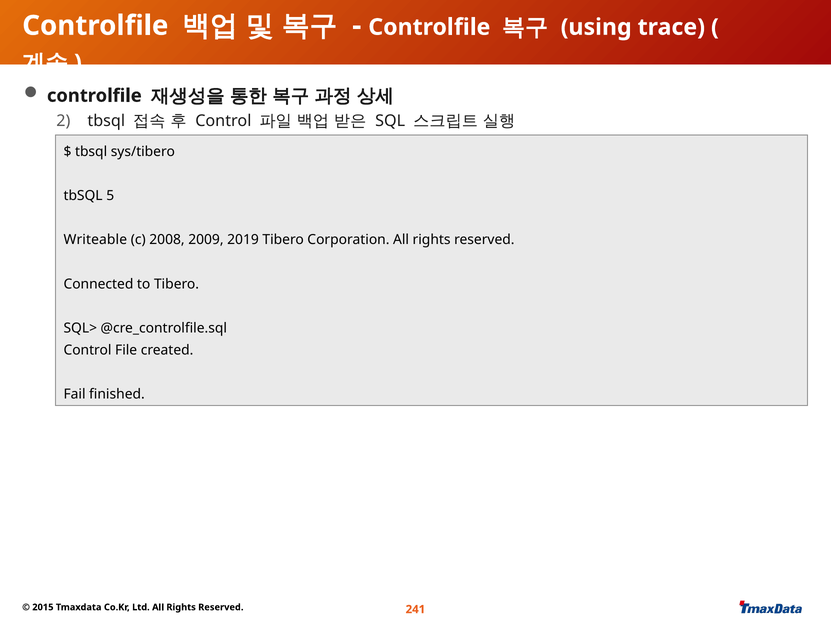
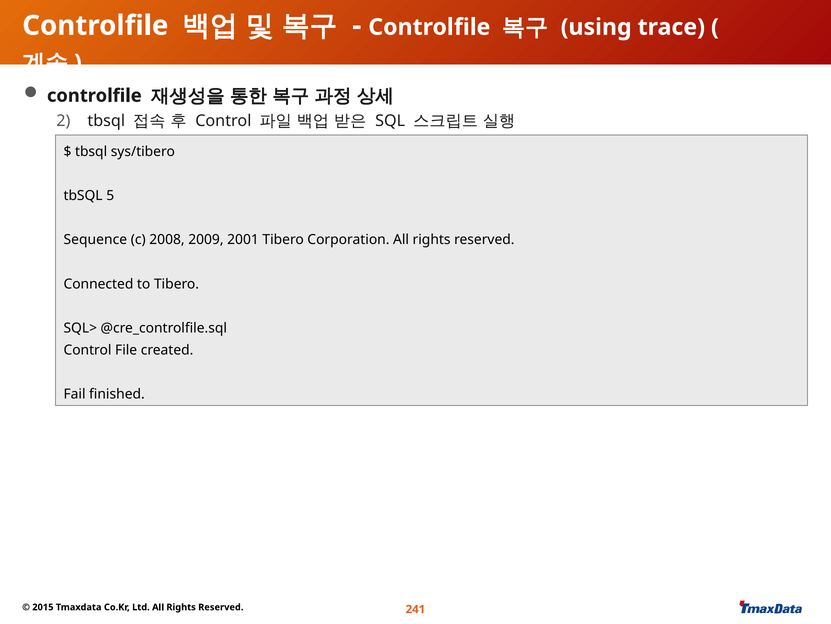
Writeable: Writeable -> Sequence (95, 240)
2019: 2019 -> 2001 (243, 240)
